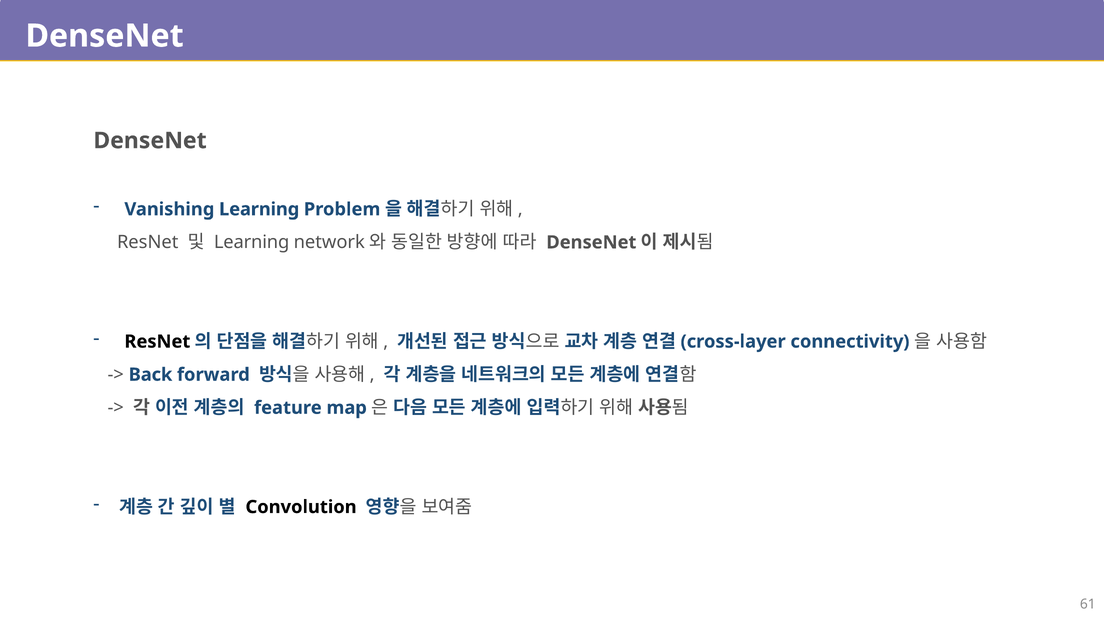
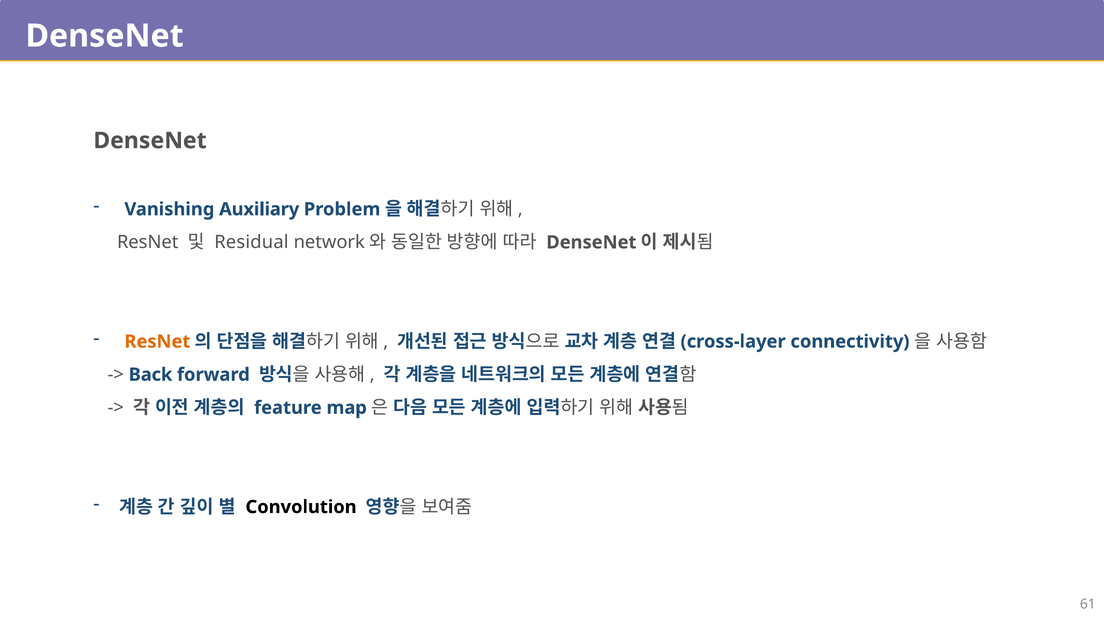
Vanishing Learning: Learning -> Auxiliary (259, 209)
Learning: Learning -> Residual (251, 242)
ResNet colour: black -> orange (157, 342)
